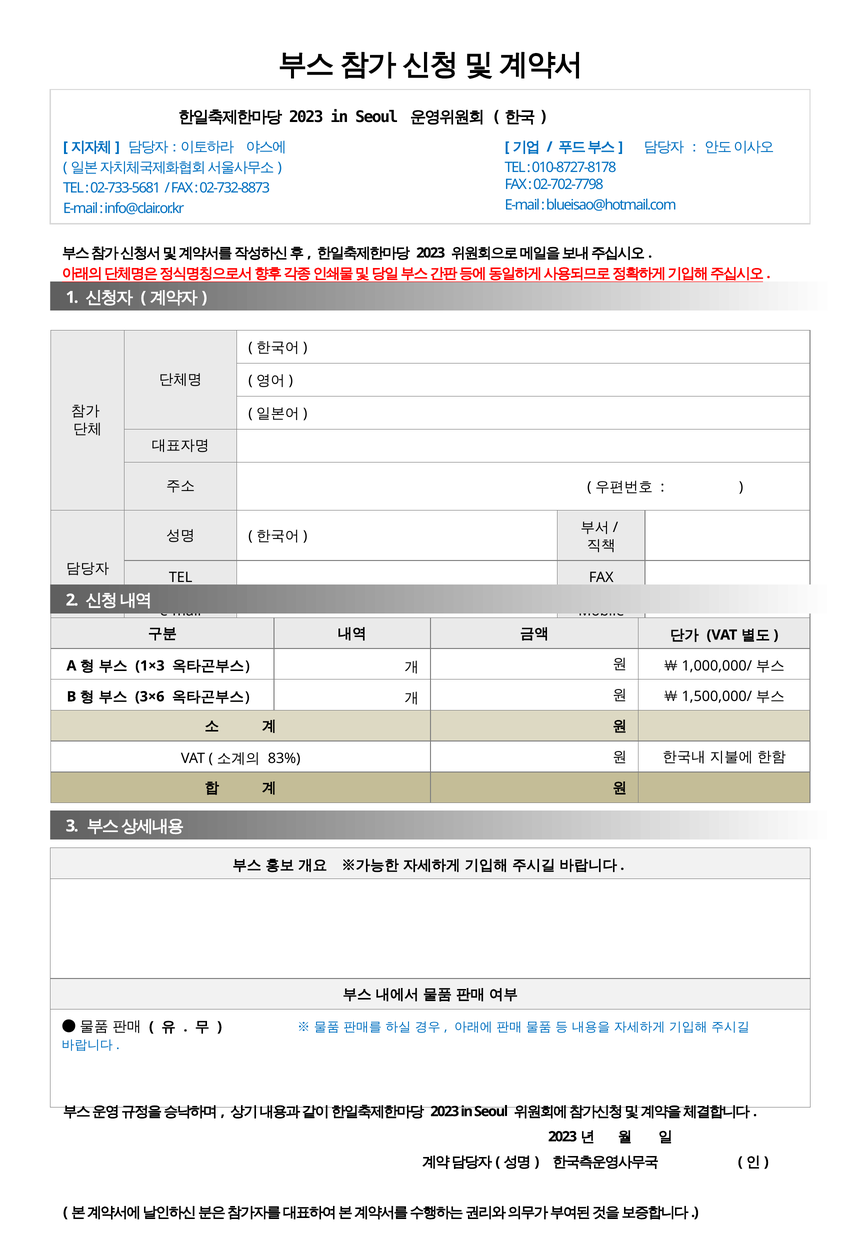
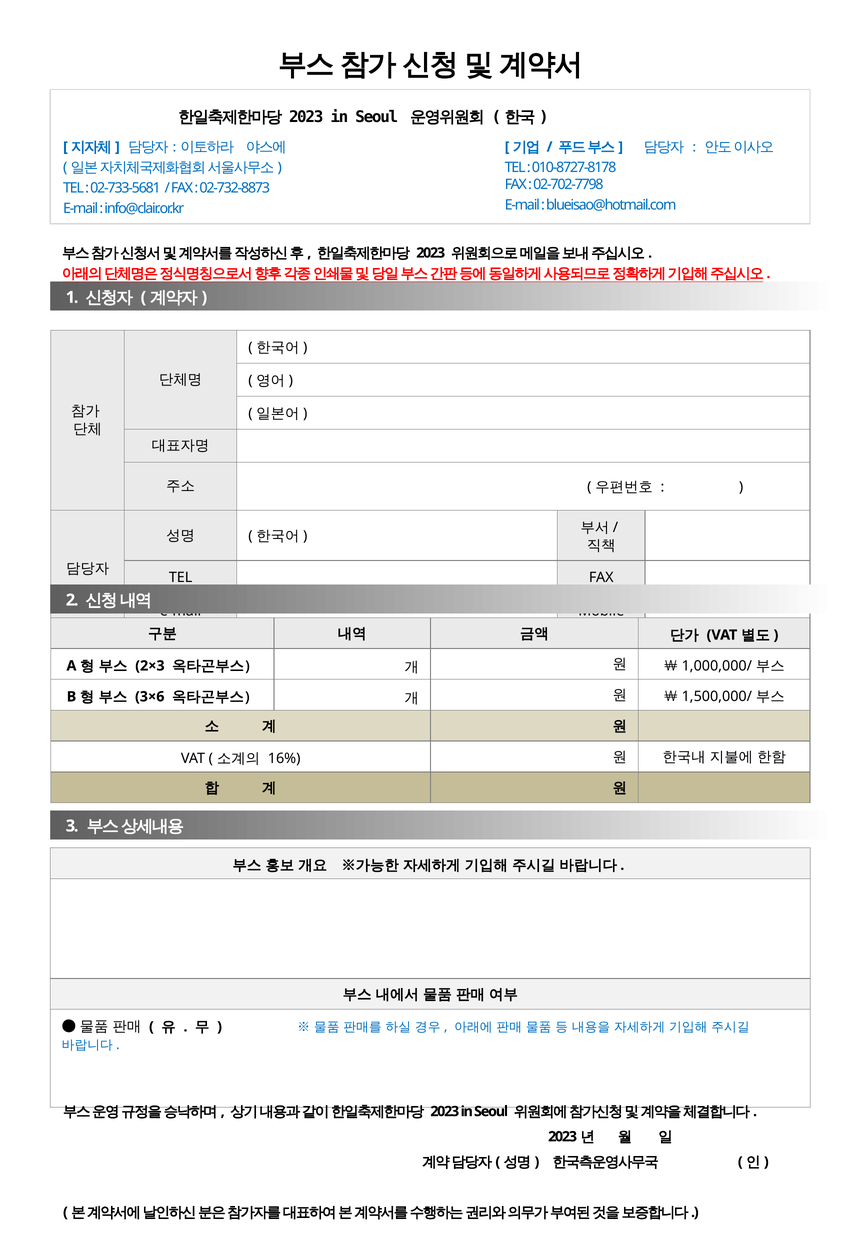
1×3: 1×3 -> 2×3 (150, 666)
83%: 83% -> 16% (284, 759)
